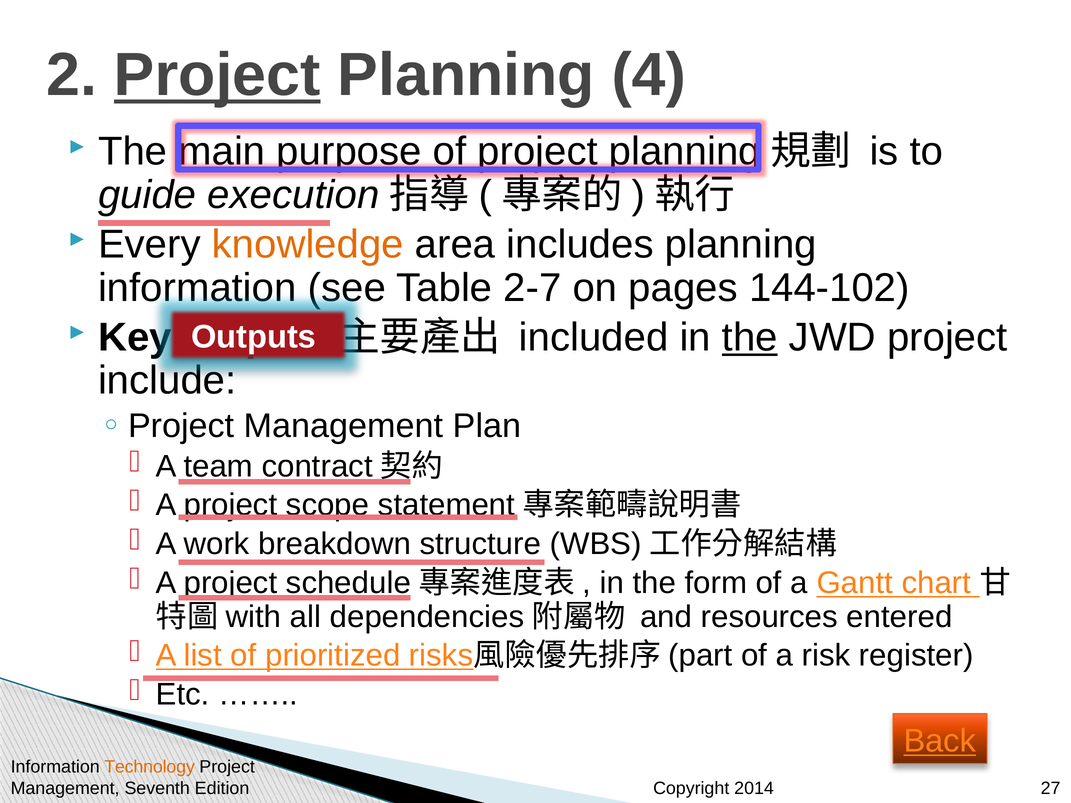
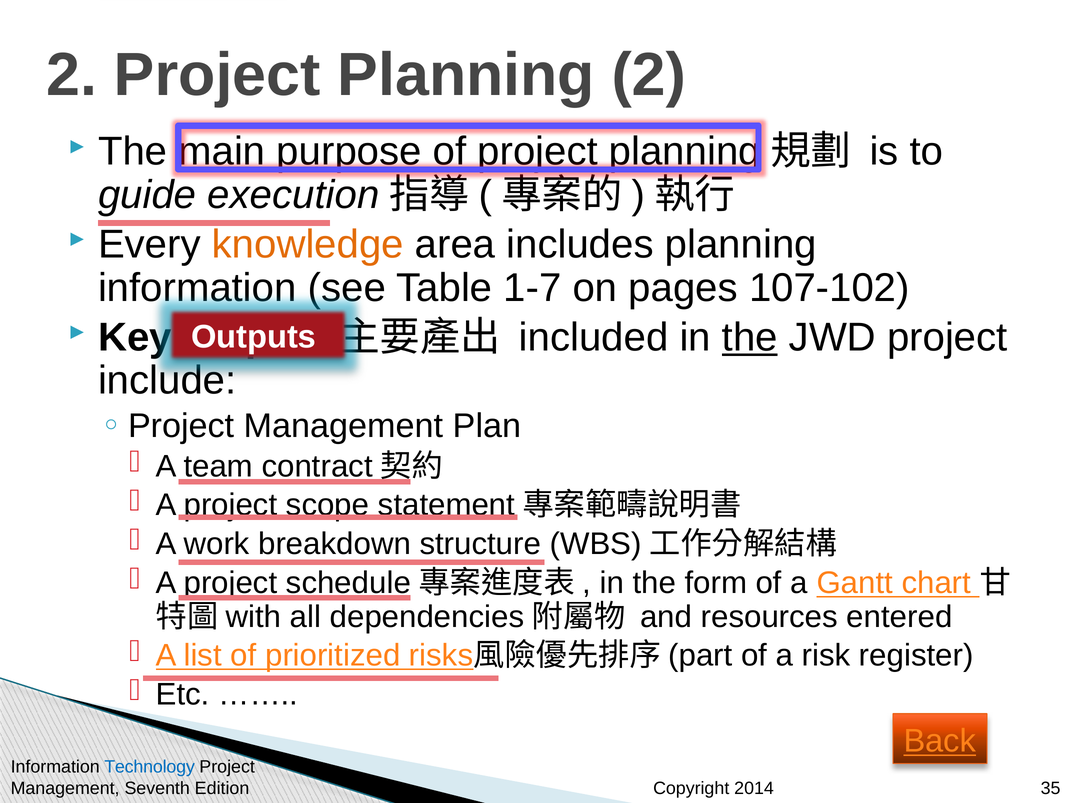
Project underline: present -> none (217, 75)
Planning 4: 4 -> 2 (649, 75)
2-7: 2-7 -> 1-7 (533, 288)
144-102: 144-102 -> 107-102 (829, 288)
Technology colour: orange -> blue (150, 767)
27: 27 -> 35 (1051, 788)
